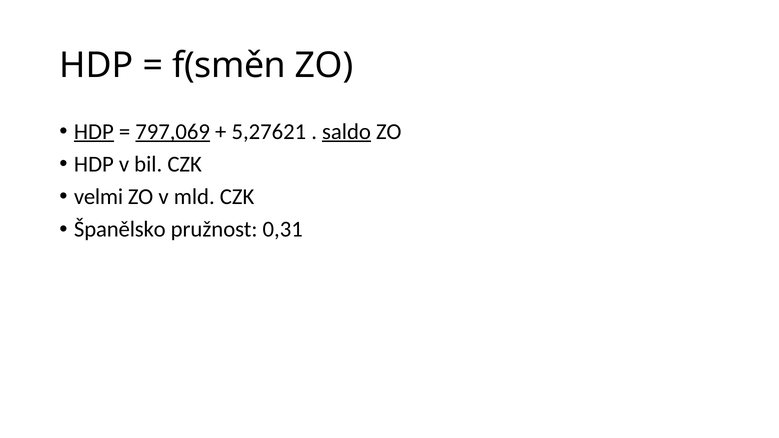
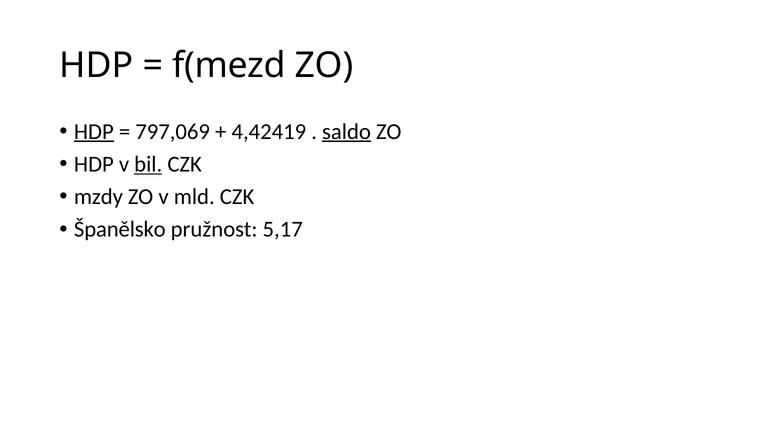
f(směn: f(směn -> f(mezd (229, 65)
797,069 underline: present -> none (173, 132)
5,27621: 5,27621 -> 4,42419 (269, 132)
bil underline: none -> present (148, 164)
velmi: velmi -> mzdy (98, 197)
0,31: 0,31 -> 5,17 (283, 230)
